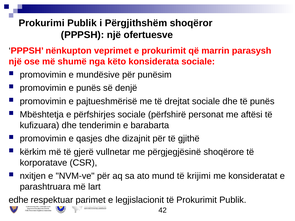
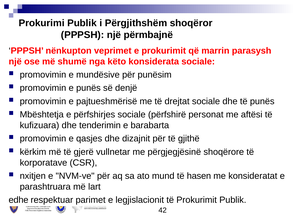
ofertuesve: ofertuesve -> përmbajnë (148, 35)
krijimi: krijimi -> hasen (199, 176)
